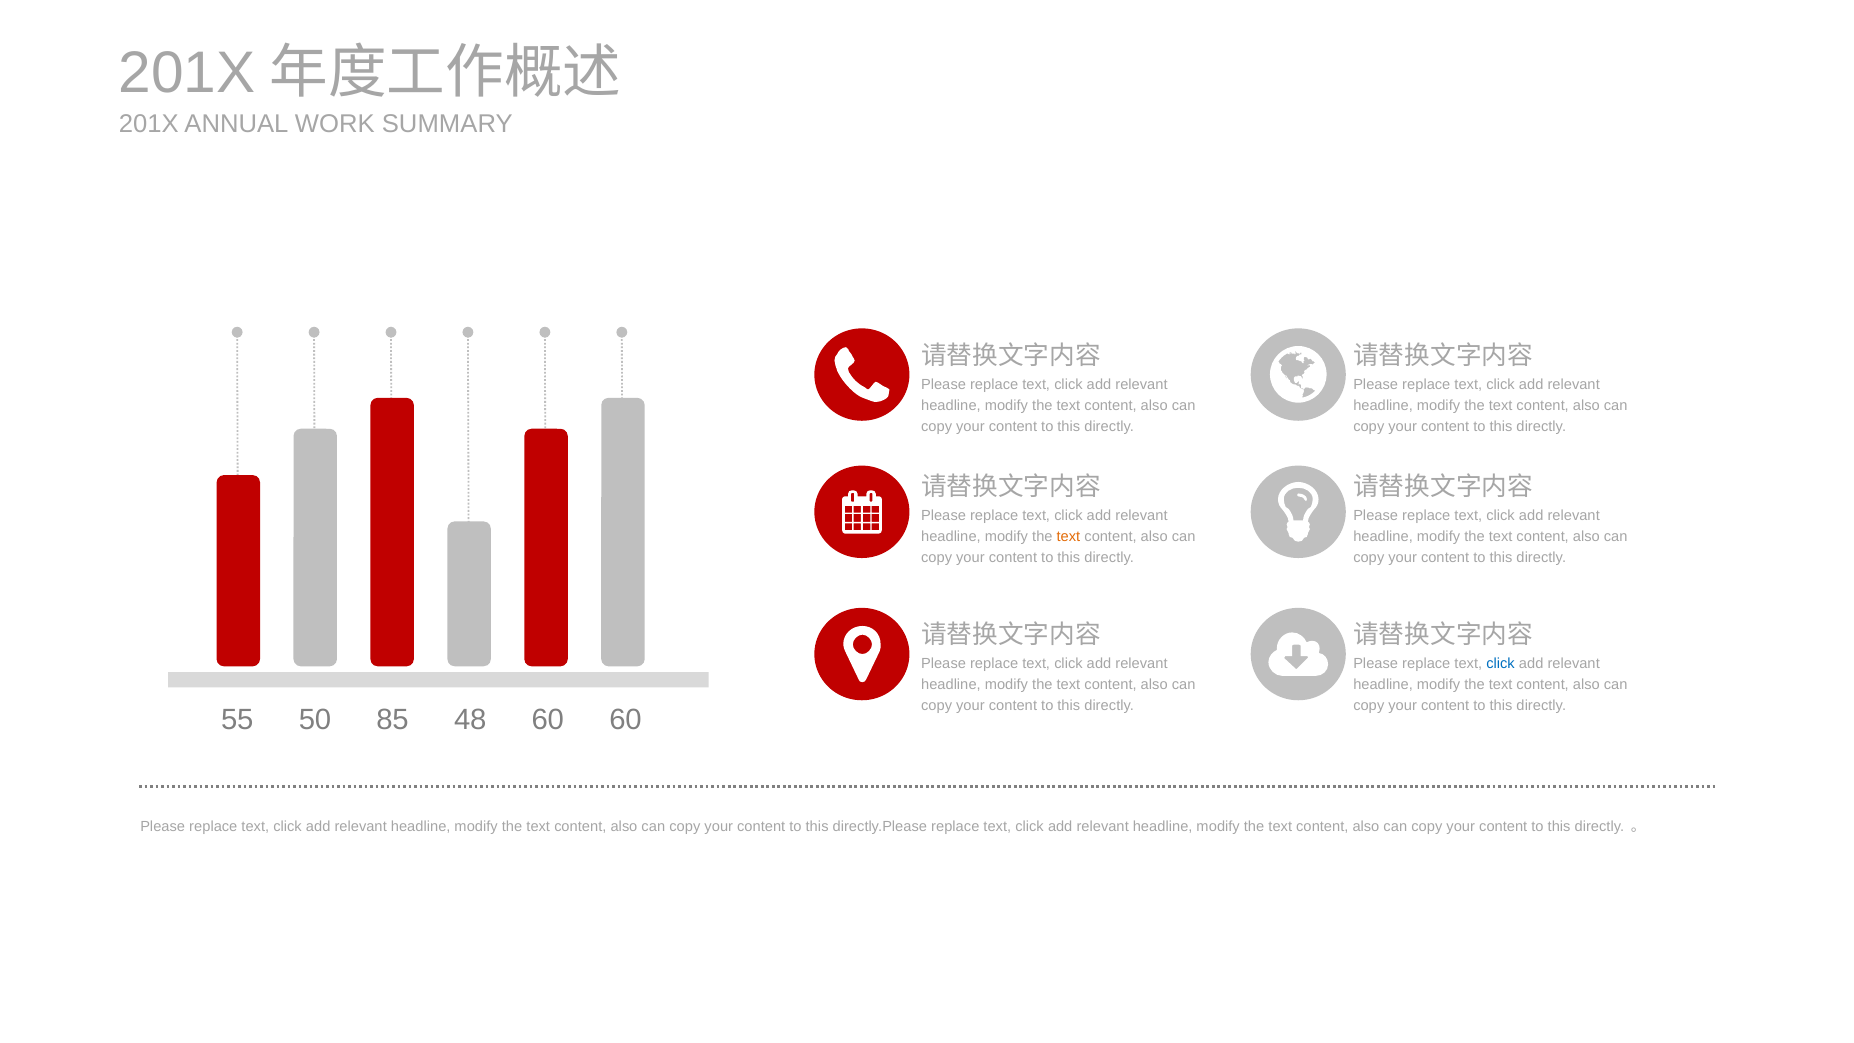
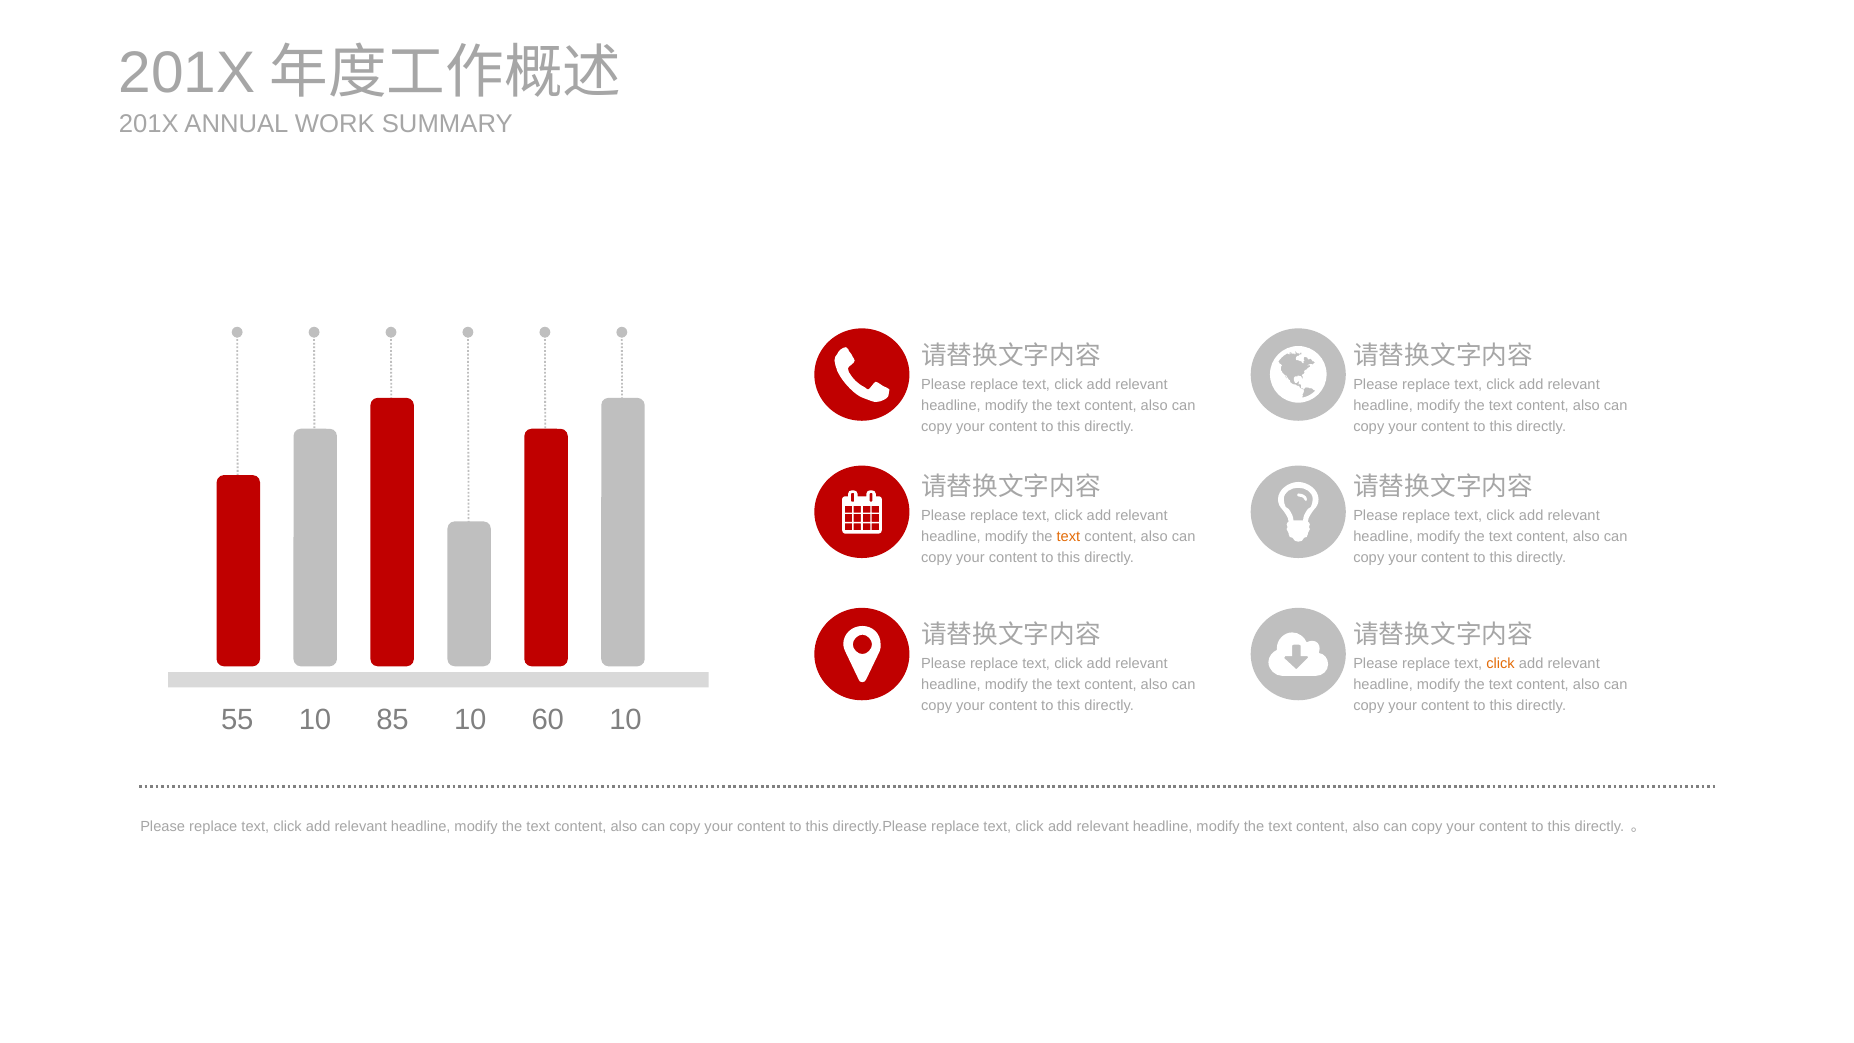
click colour: blue -> orange (1501, 664)
55 50: 50 -> 10 (315, 720)
85 48: 48 -> 10 (470, 720)
60 60: 60 -> 10 (625, 720)
